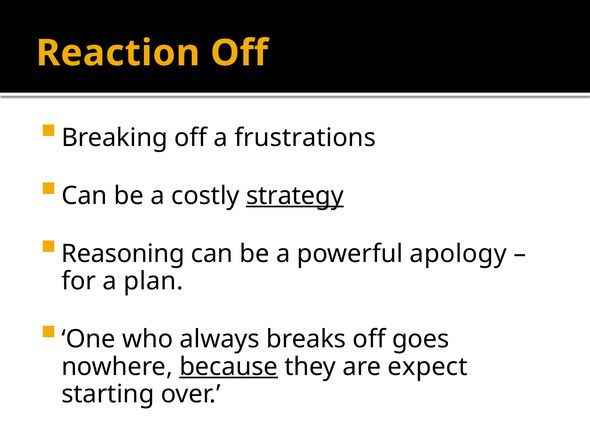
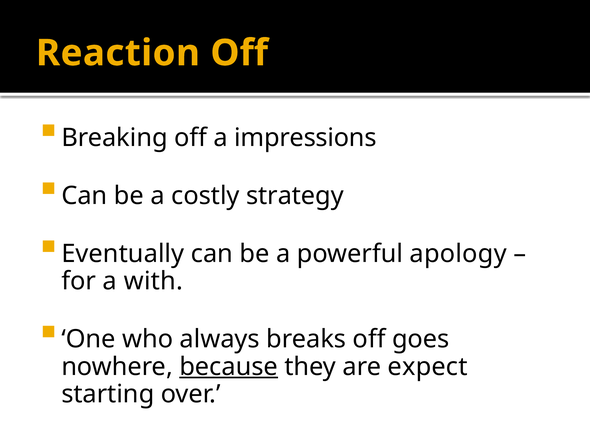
frustrations: frustrations -> impressions (305, 137)
strategy underline: present -> none (295, 195)
Reasoning: Reasoning -> Eventually (123, 253)
plan: plan -> with (153, 281)
